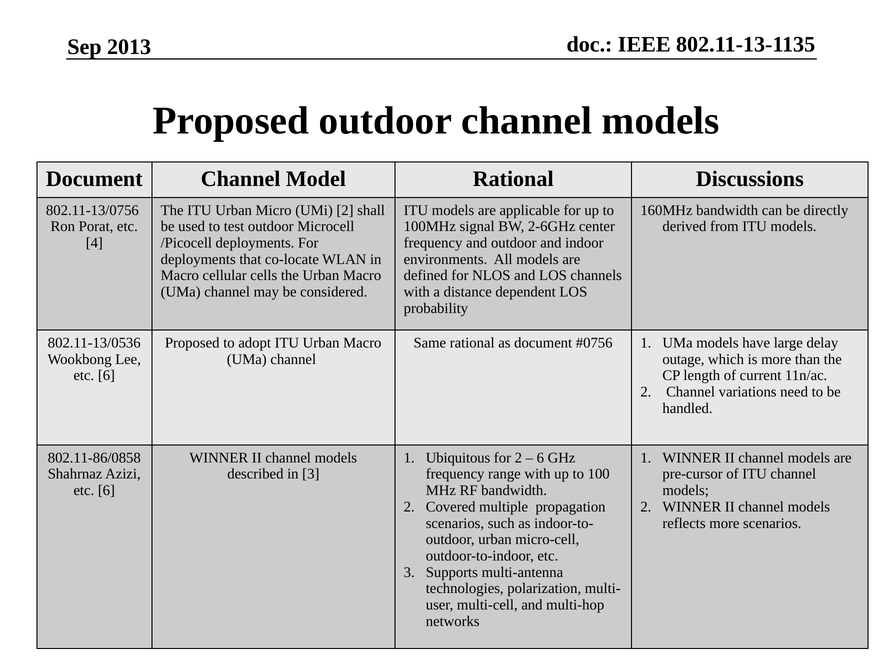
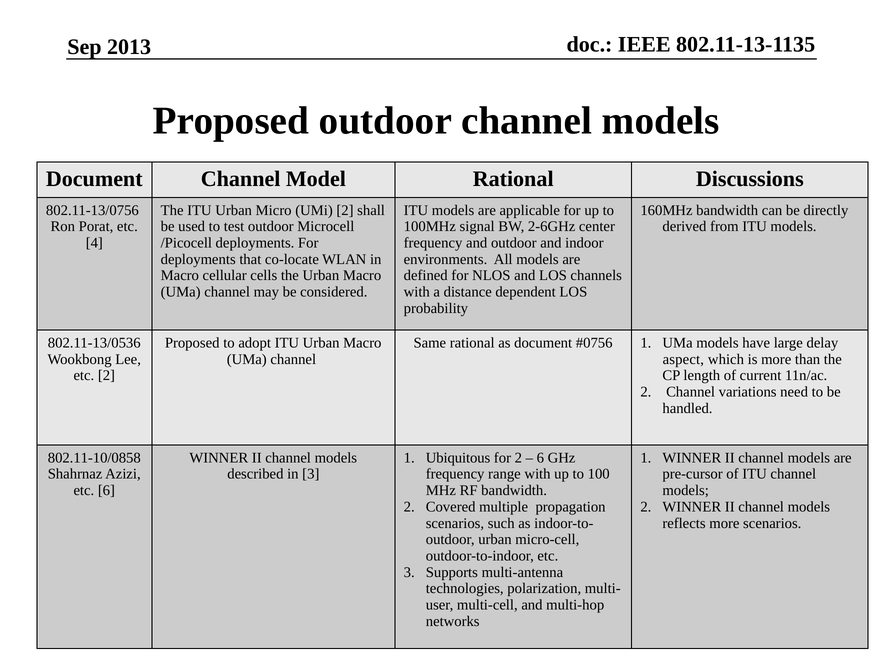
outage: outage -> aspect (683, 359)
6: 6 -> 2 (106, 375)
802.11-86/0858: 802.11-86/0858 -> 802.11-10/0858 (94, 457)
